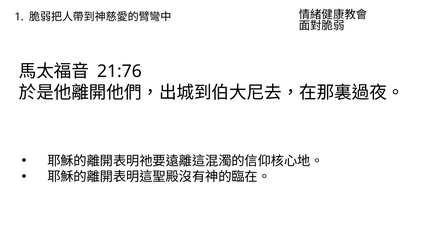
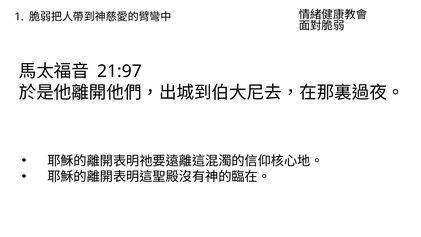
21:76: 21:76 -> 21:97 (119, 71)
